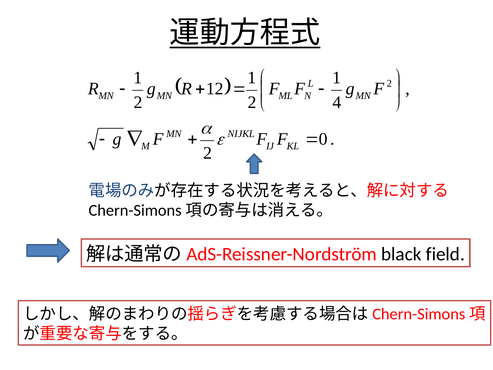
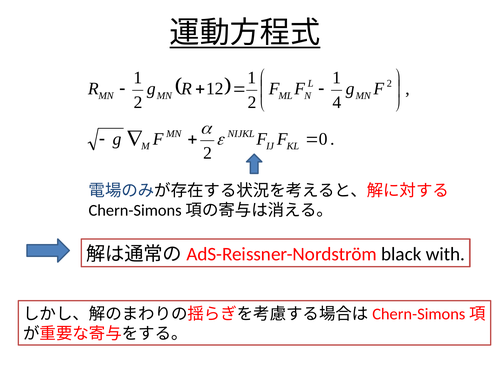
field: field -> with (445, 254)
